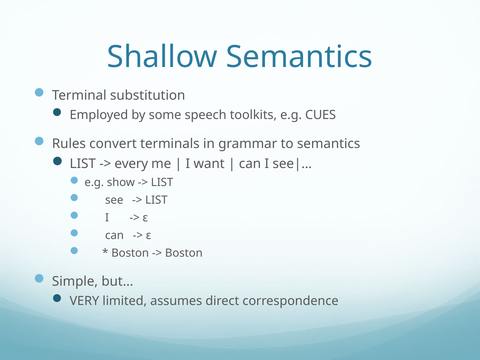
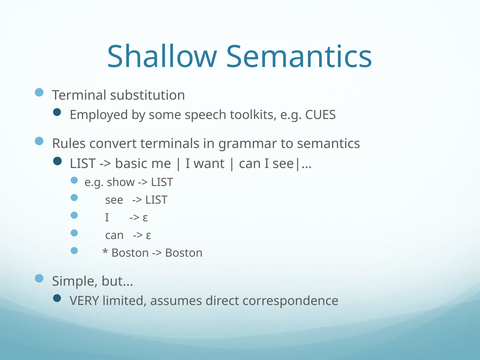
every: every -> basic (131, 164)
